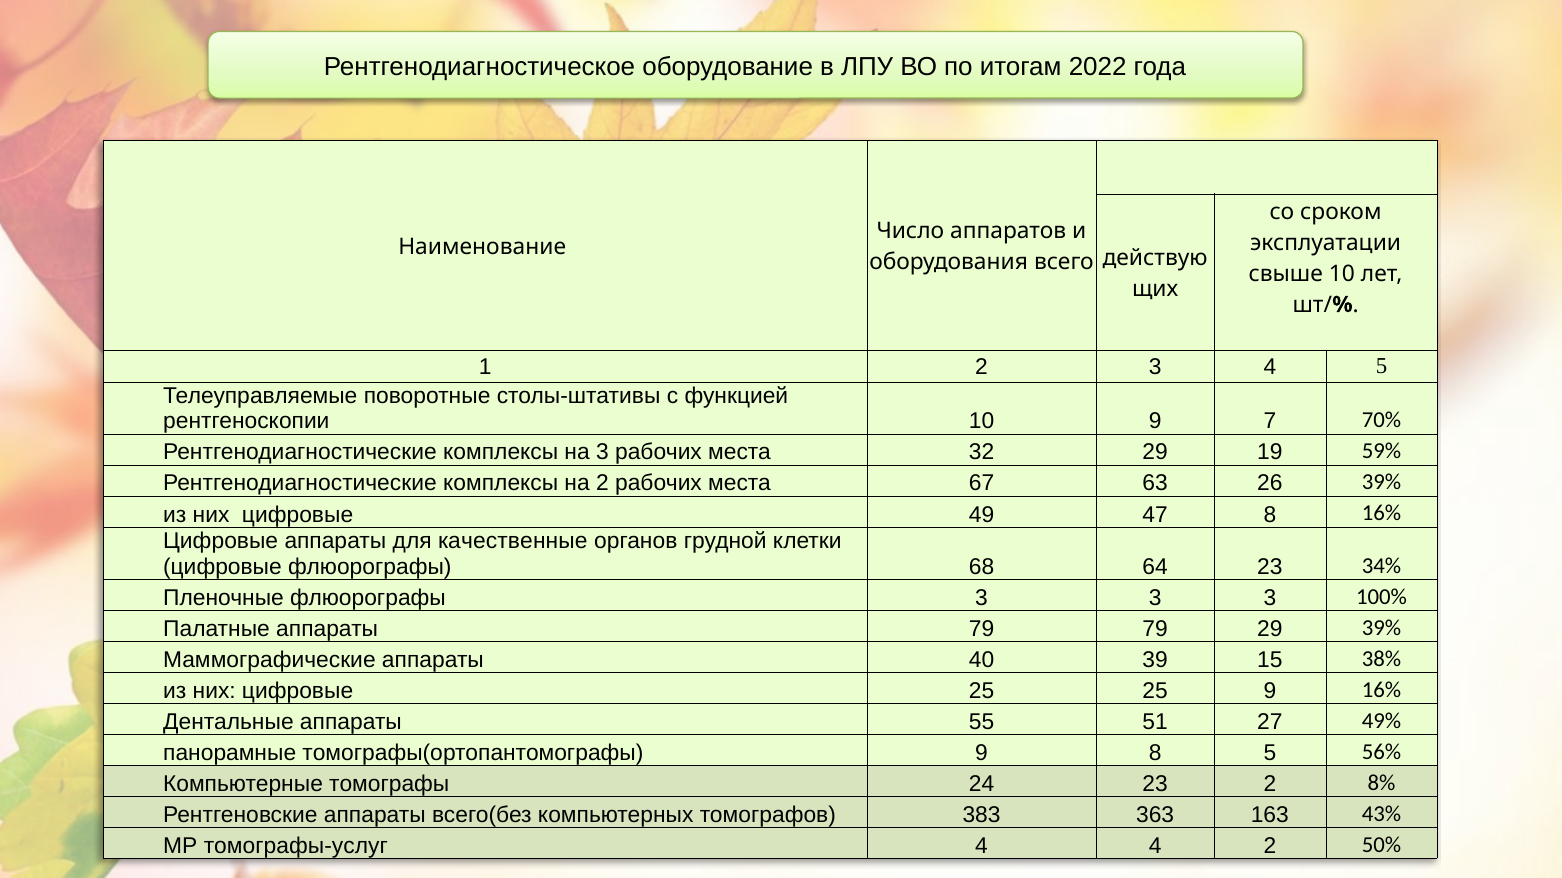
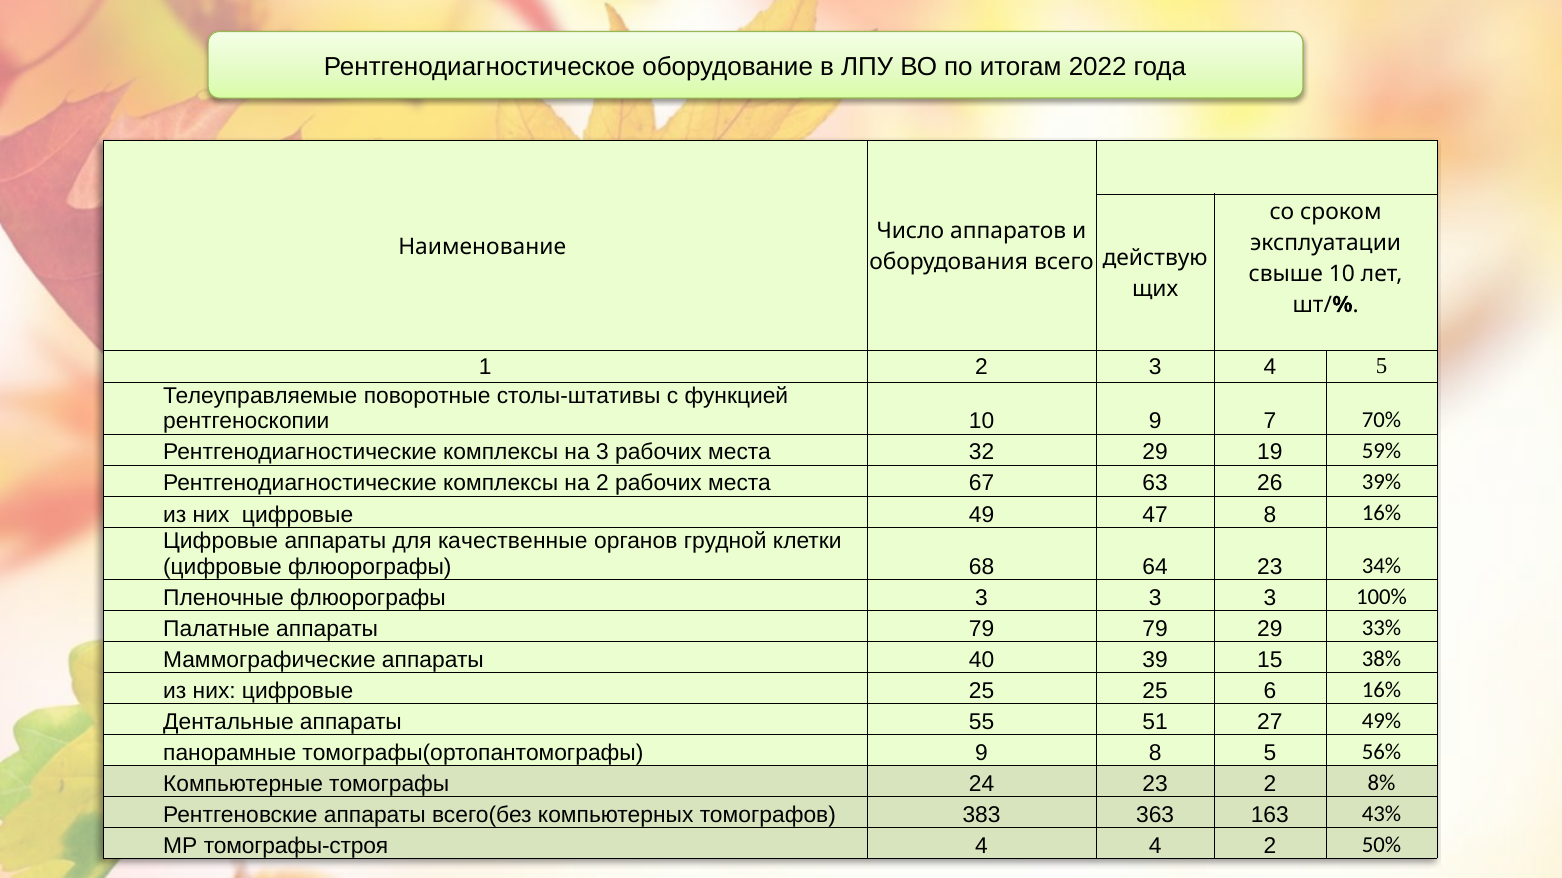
29 39%: 39% -> 33% (1381, 628)
25 9: 9 -> 6 (1270, 691)
томографы-услуг: томографы-услуг -> томографы-строя (296, 846)
